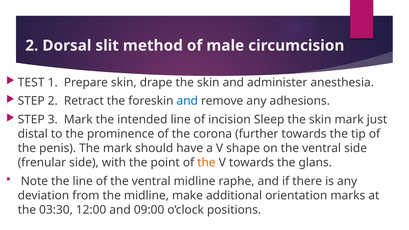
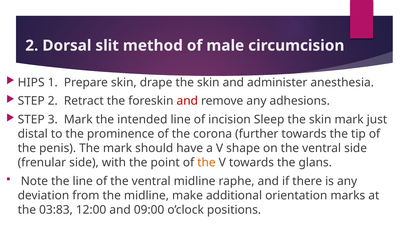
TEST: TEST -> HIPS (31, 82)
and colour: blue -> red (187, 101)
03:30: 03:30 -> 03:83 (56, 210)
